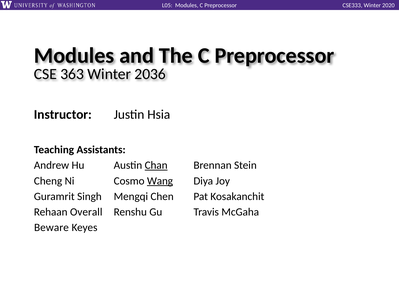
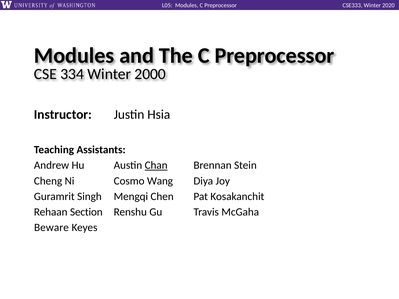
363: 363 -> 334 (72, 74)
2036: 2036 -> 2000 (150, 74)
Wang underline: present -> none (160, 181)
Overall: Overall -> Section (86, 212)
